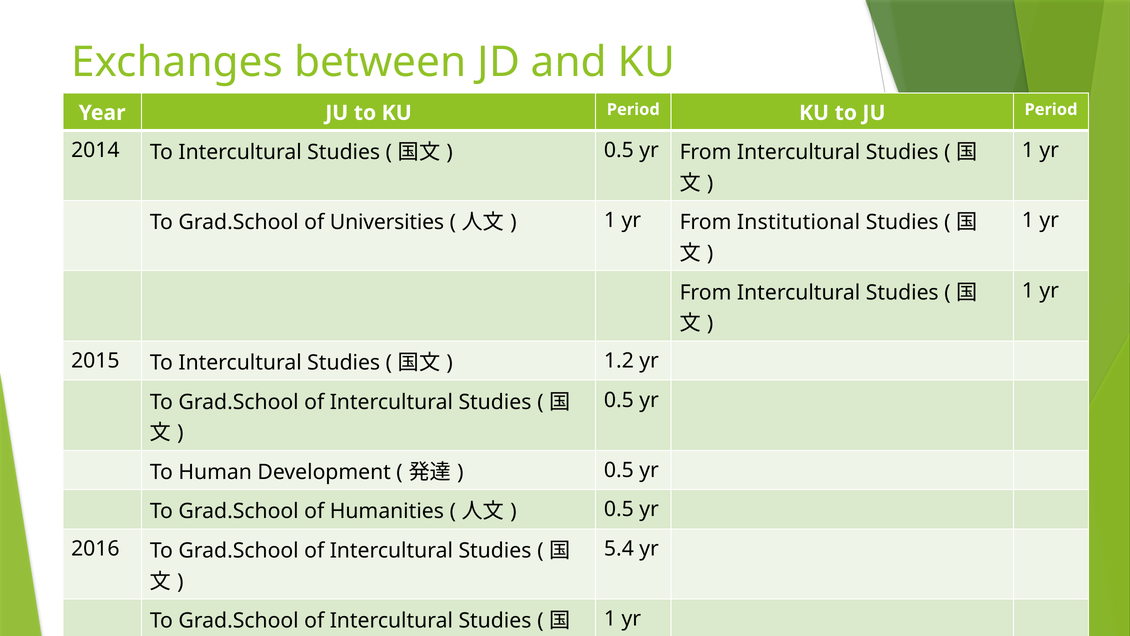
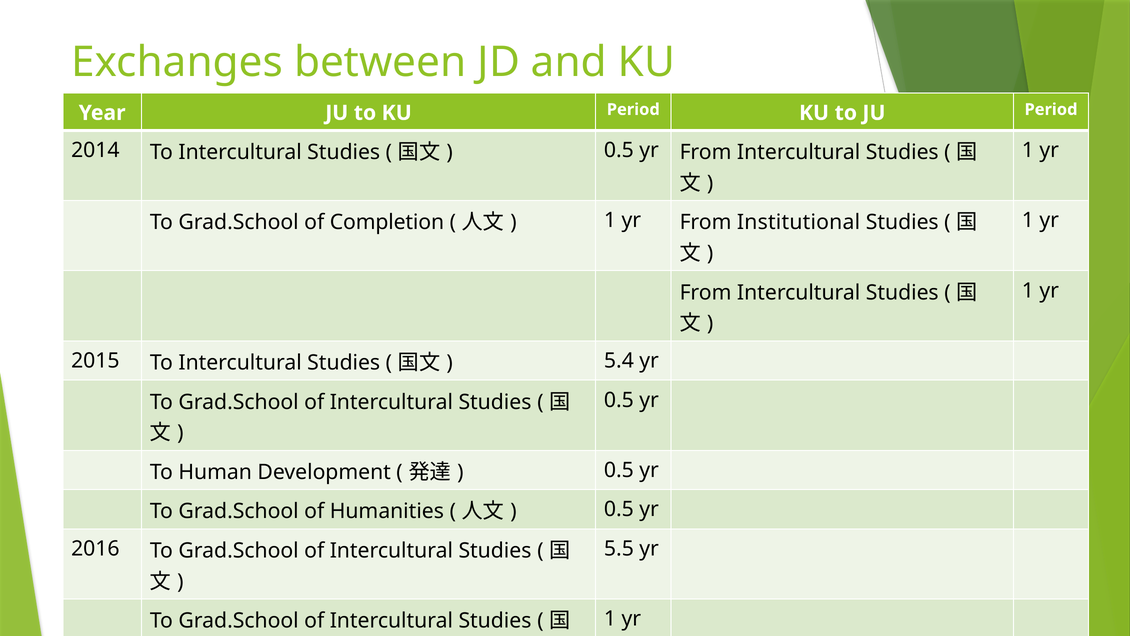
Universities: Universities -> Completion (387, 222)
1.2: 1.2 -> 5.4 (619, 360)
5.4: 5.4 -> 5.5 (619, 548)
